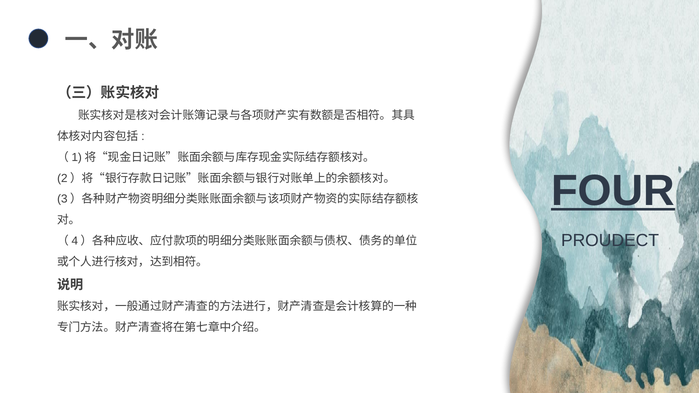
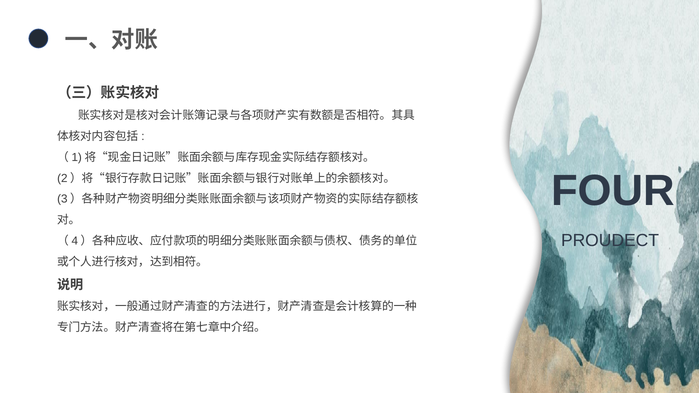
FOUR underline: present -> none (613, 191)
